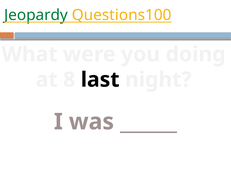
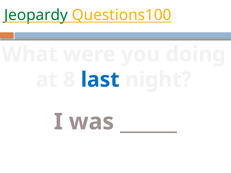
last colour: black -> blue (100, 80)
